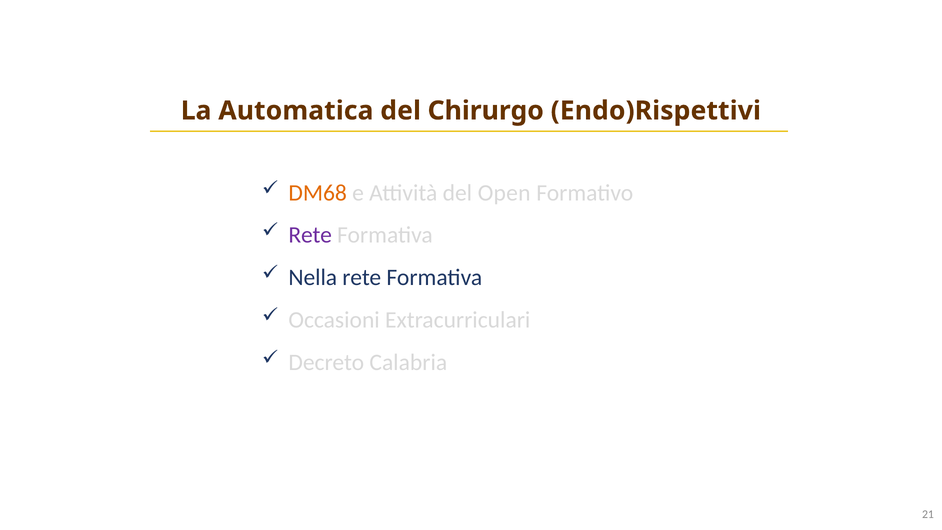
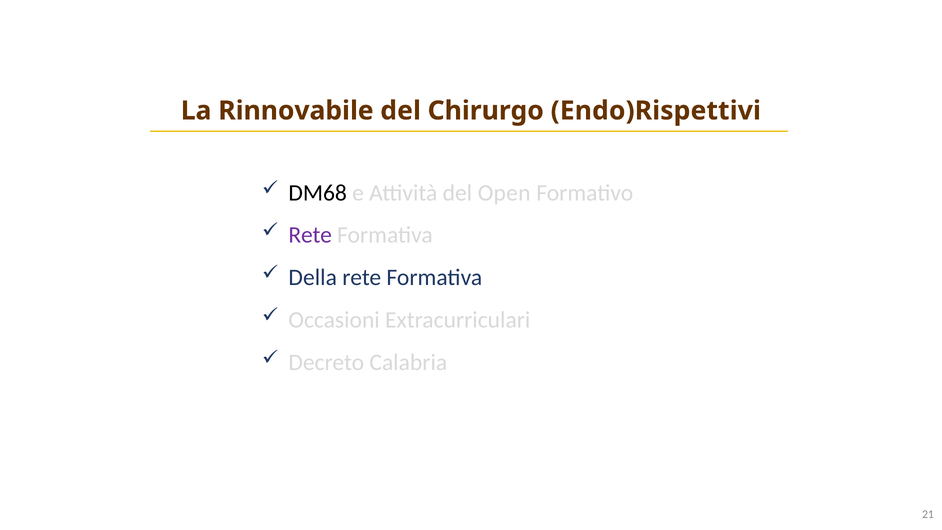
Automatica: Automatica -> Rinnovabile (296, 111)
DM68 colour: orange -> black (318, 193)
Nella: Nella -> Della (313, 277)
